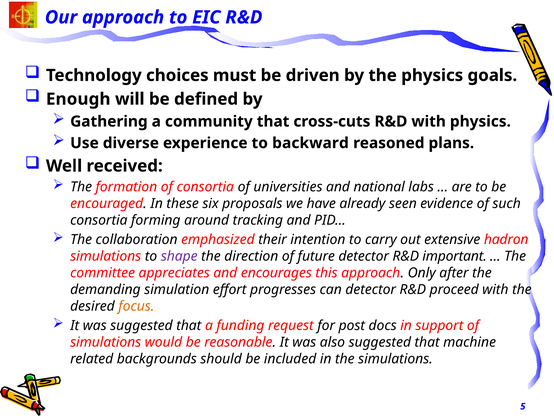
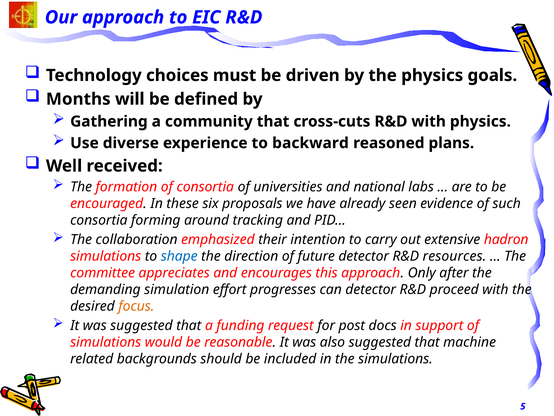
Enough: Enough -> Months (78, 99)
shape colour: purple -> blue (179, 256)
important: important -> resources (454, 256)
